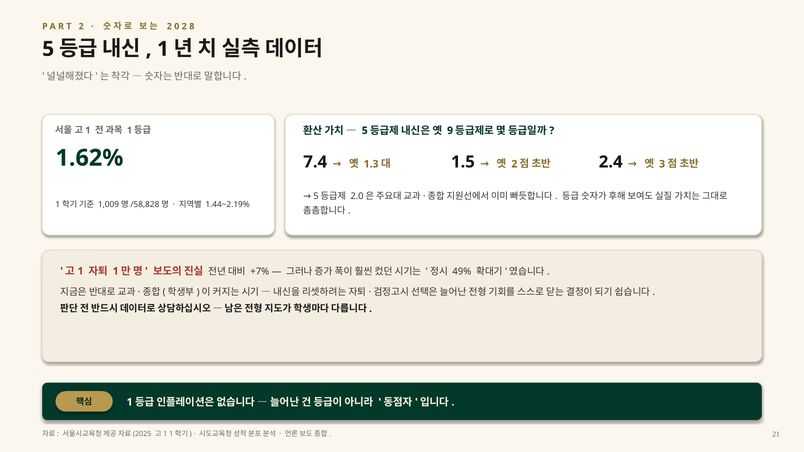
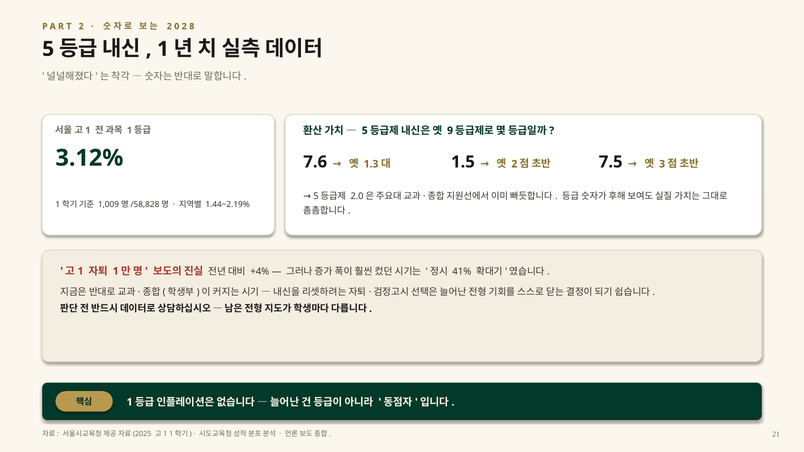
1.62%: 1.62% -> 3.12% (89, 158)
7.4: 7.4 -> 7.6 (315, 162)
2.4: 2.4 -> 7.5 (611, 162)
+7%: +7% -> +4% (260, 272)
49%: 49% -> 41% (462, 272)
